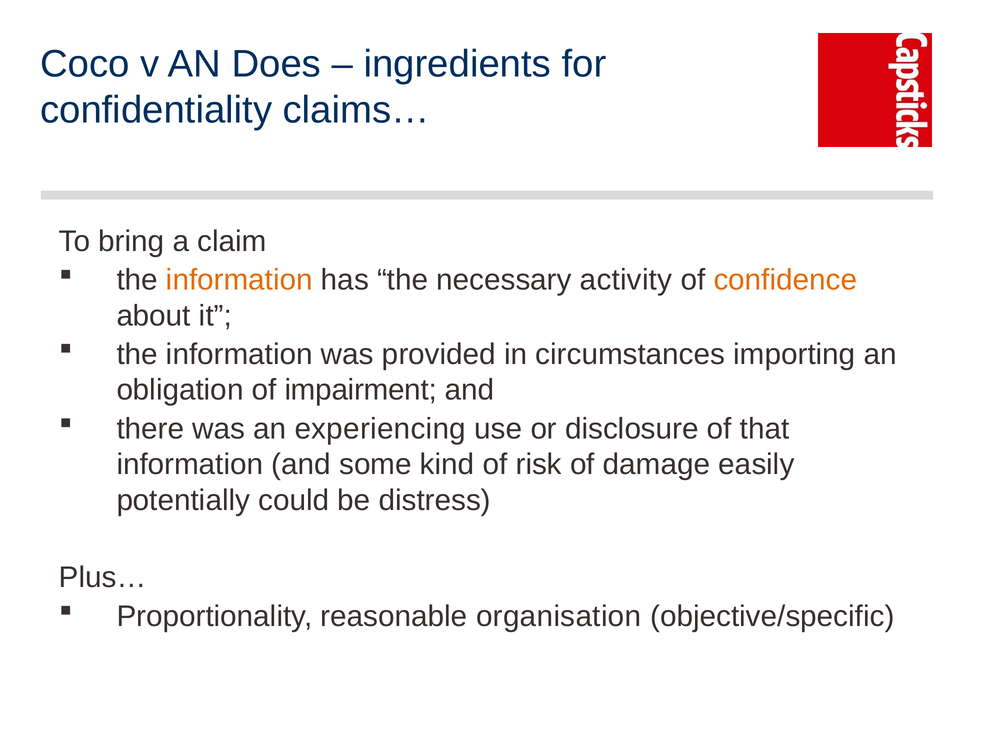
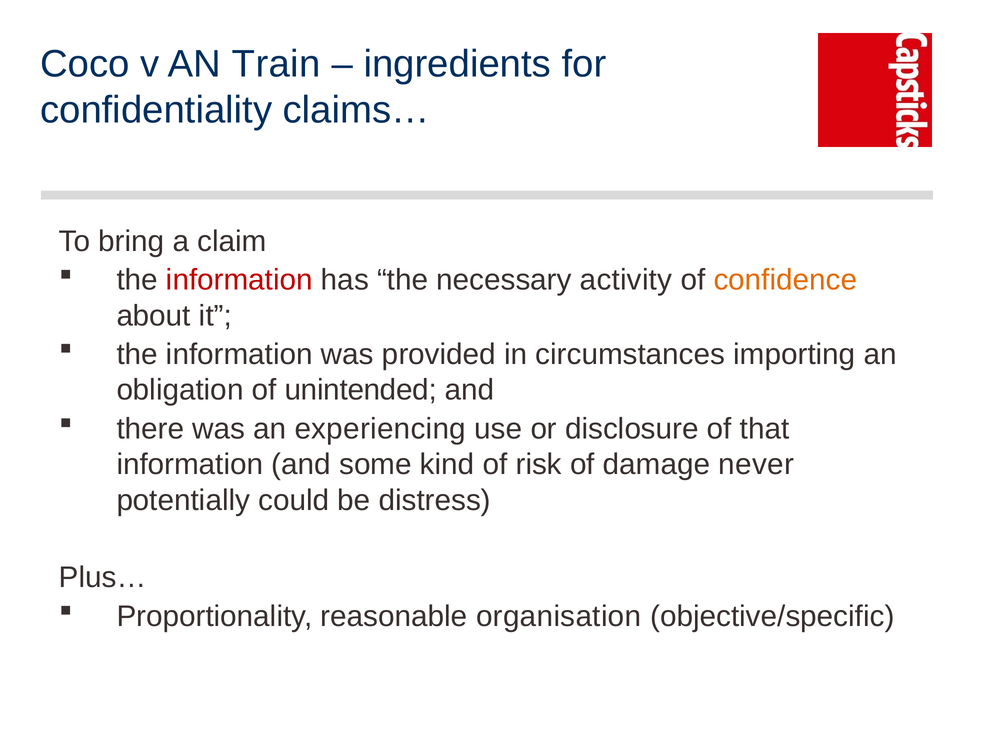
Does: Does -> Train (276, 64)
information colour: orange -> red (239, 280)
impairment: impairment -> unintended (361, 390)
easily: easily -> never (756, 464)
